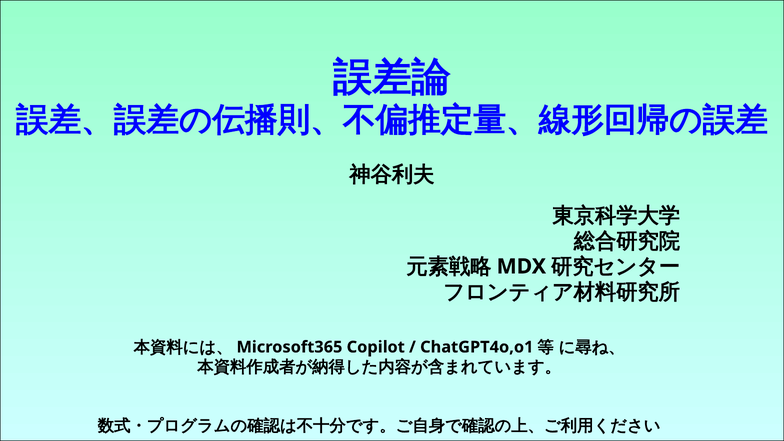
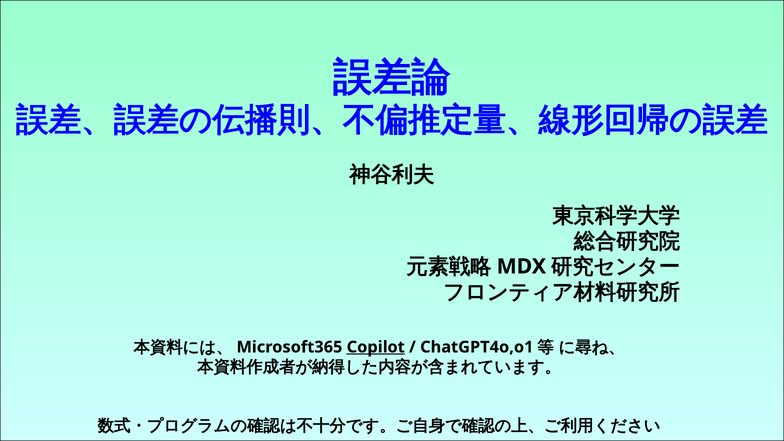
Copilot underline: none -> present (376, 347)
